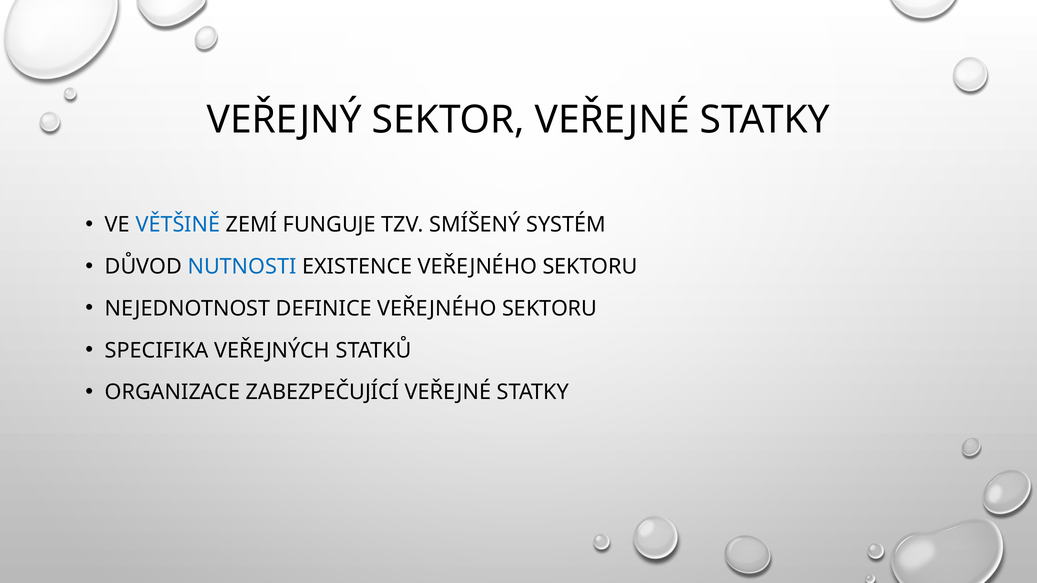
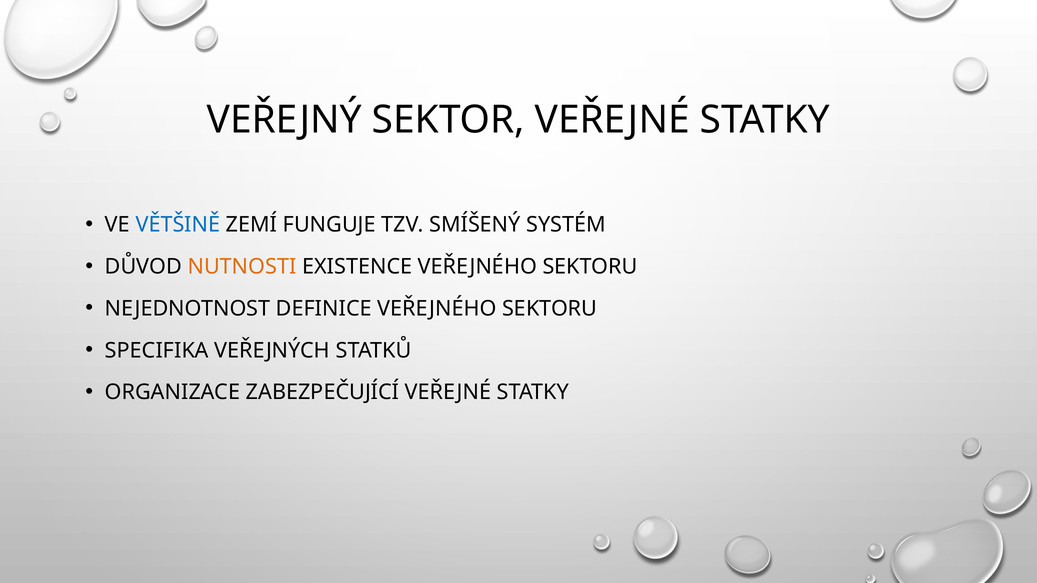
NUTNOSTI colour: blue -> orange (242, 267)
